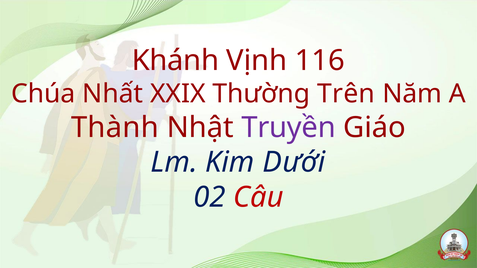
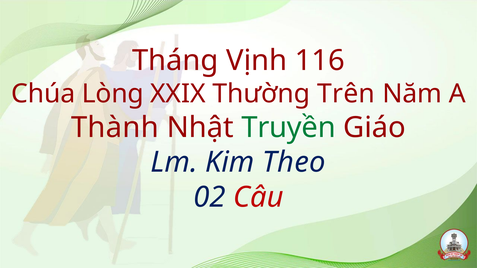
Khánh: Khánh -> Tháng (175, 61)
Nhất: Nhất -> Lòng (113, 94)
Truyền colour: purple -> green (289, 128)
Dưới: Dưới -> Theo (294, 163)
